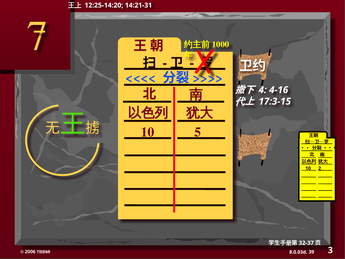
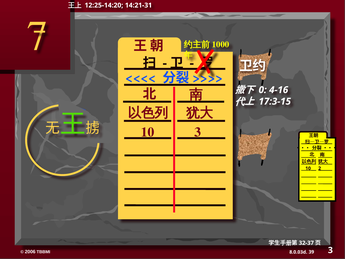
4: 4 -> 0 (263, 90)
10 5: 5 -> 3 (198, 132)
